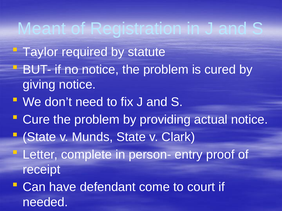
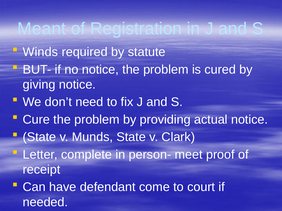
Taylor: Taylor -> Winds (40, 52)
entry: entry -> meet (189, 155)
